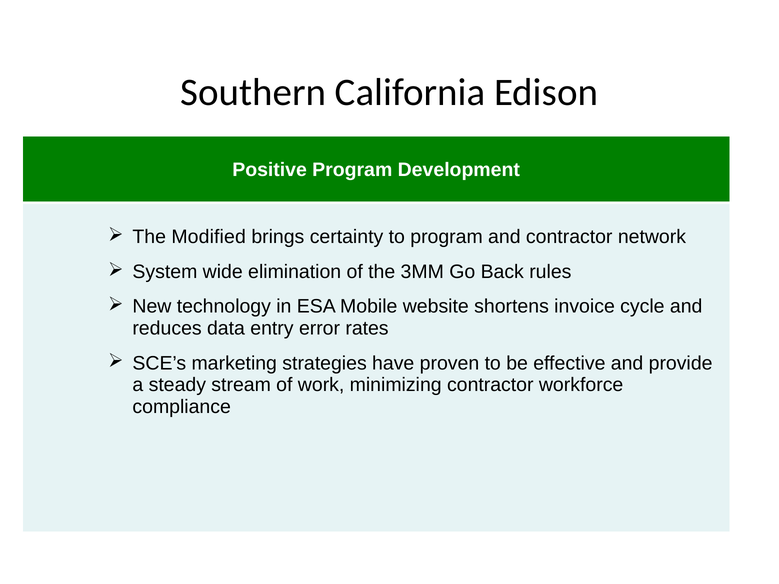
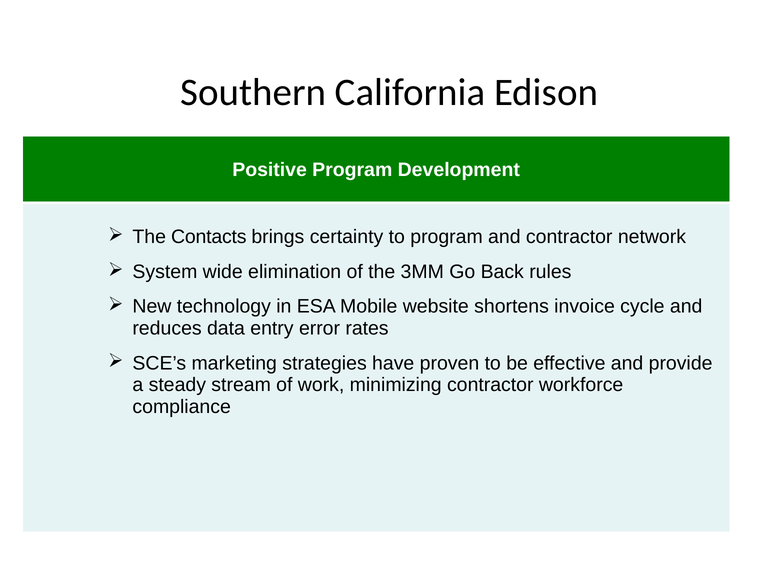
Modified: Modified -> Contacts (209, 237)
